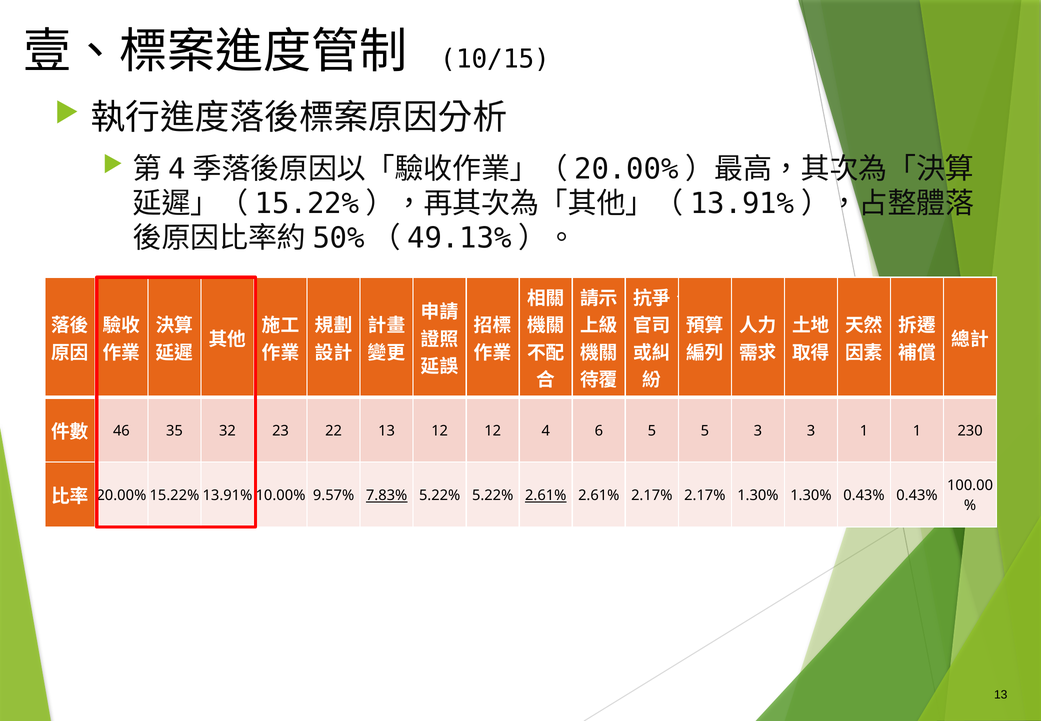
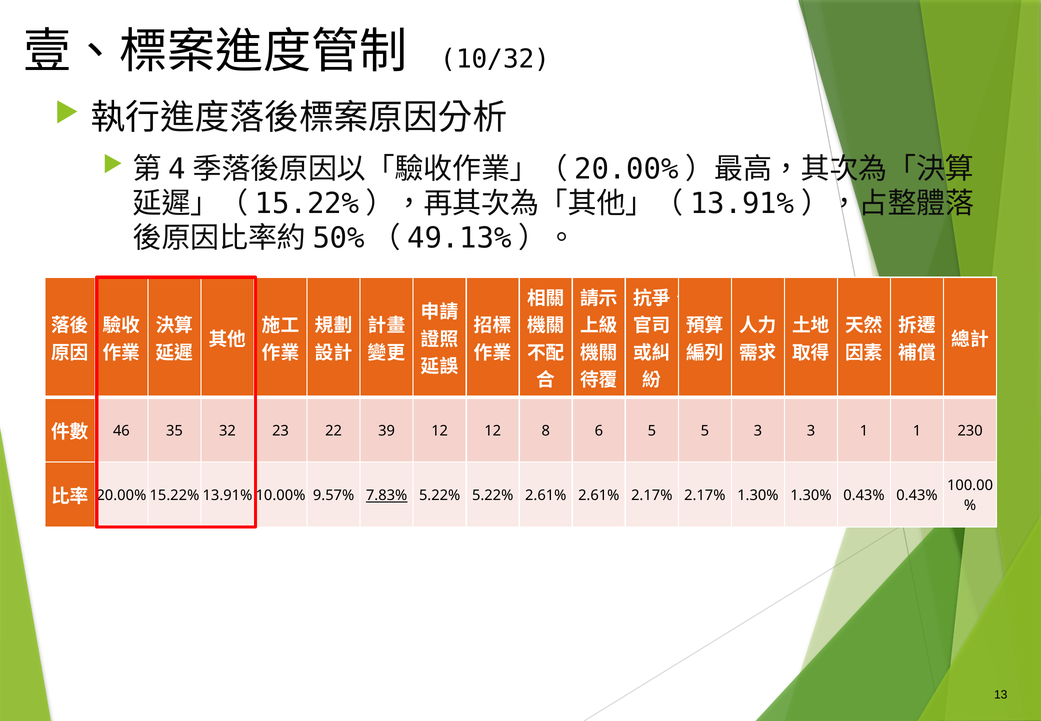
10/15: 10/15 -> 10/32 (495, 59)
22 13: 13 -> 39 (387, 430)
4: 4 -> 8 (546, 430)
2.61% underline: present -> none (546, 495)
